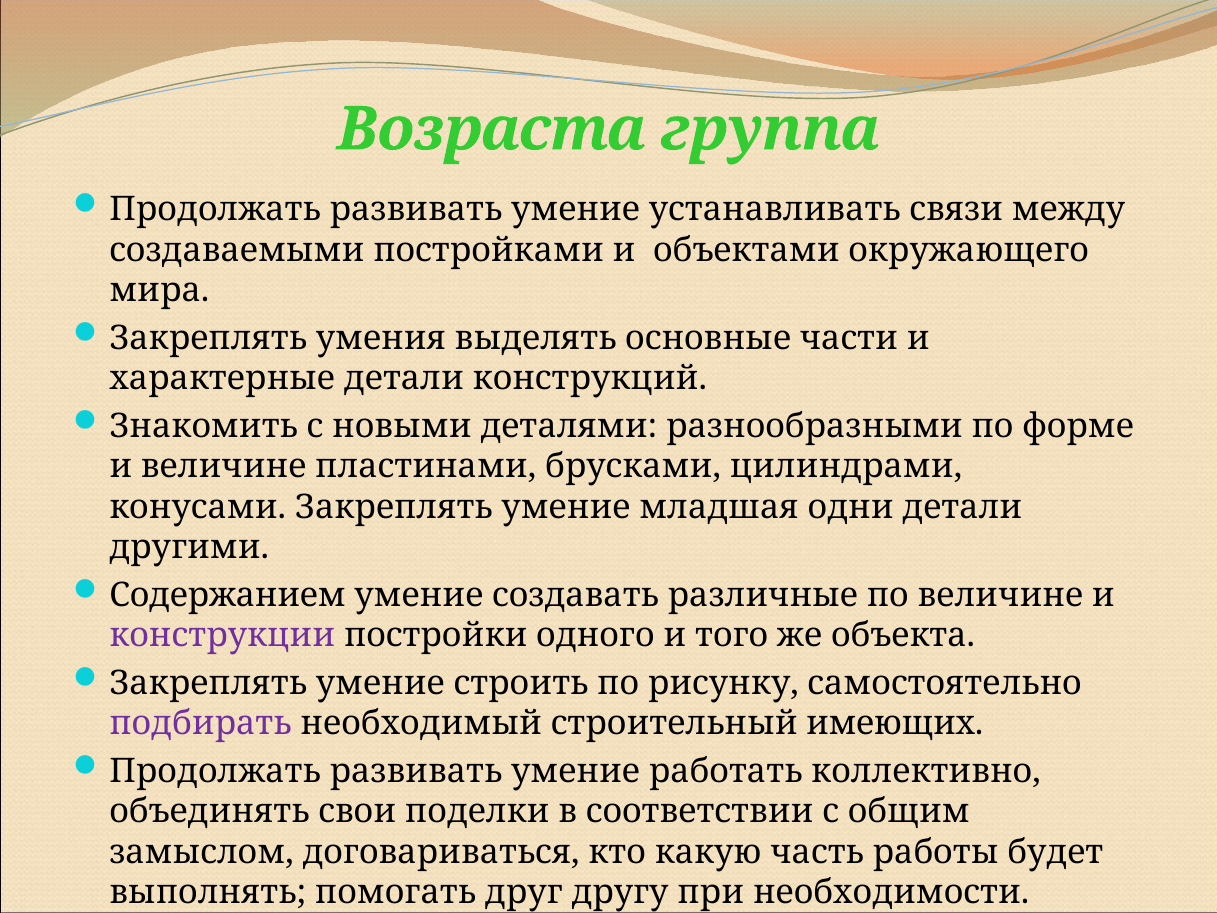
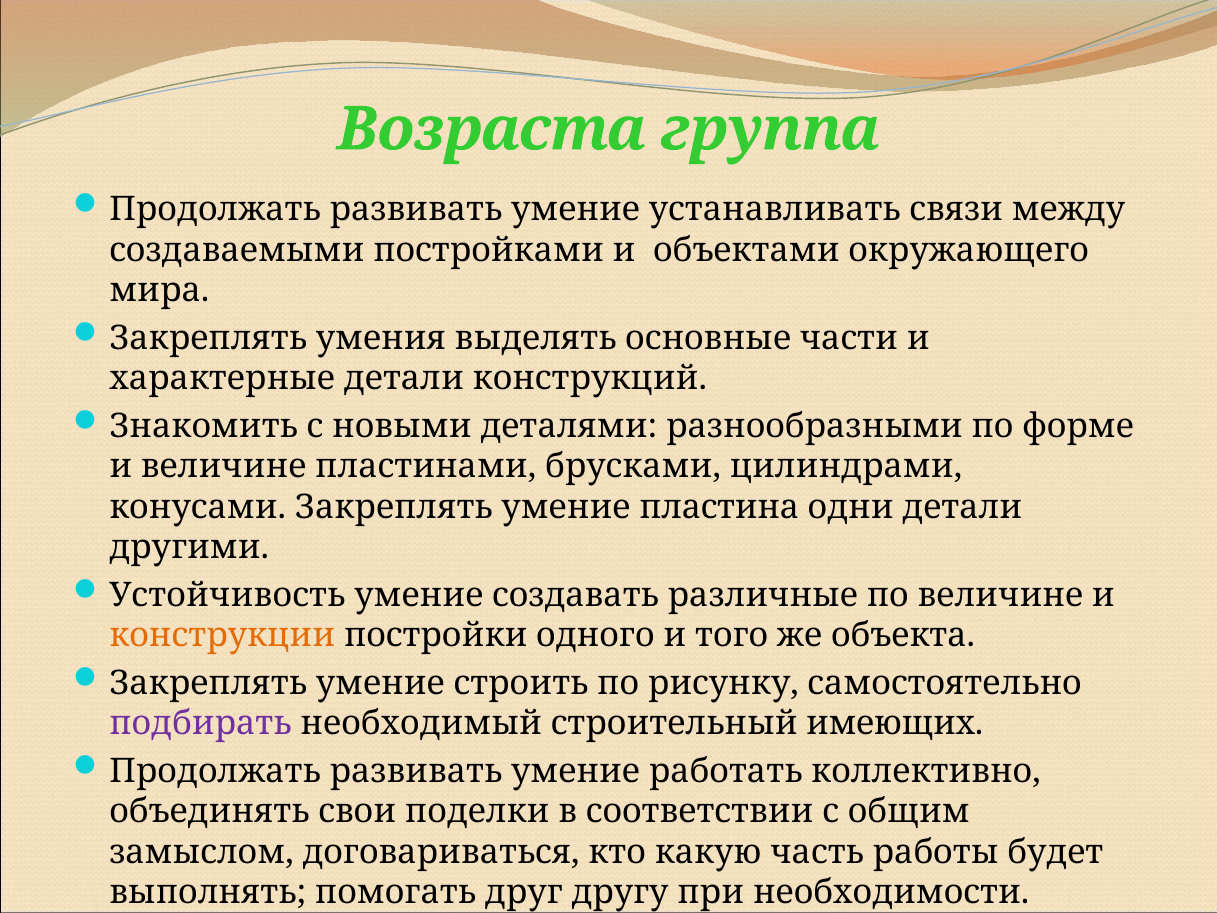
младшая: младшая -> пластина (719, 507)
Содержанием: Содержанием -> Устойчивость (227, 595)
конструкции colour: purple -> orange (222, 635)
